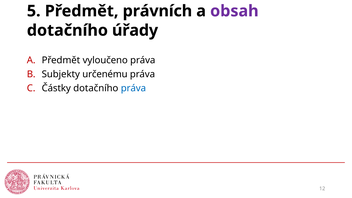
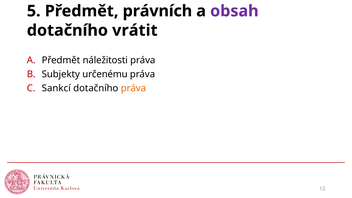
úřady: úřady -> vrátit (135, 30)
vyloučeno: vyloučeno -> náležitosti (105, 60)
Částky: Částky -> Sankcí (56, 88)
práva colour: blue -> orange (133, 88)
